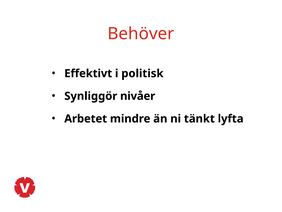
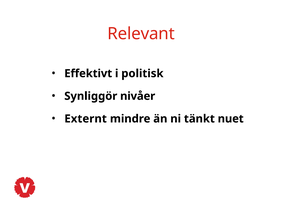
Behöver: Behöver -> Relevant (141, 34)
Arbetet: Arbetet -> Externt (86, 118)
lyfta: lyfta -> nuet (231, 118)
